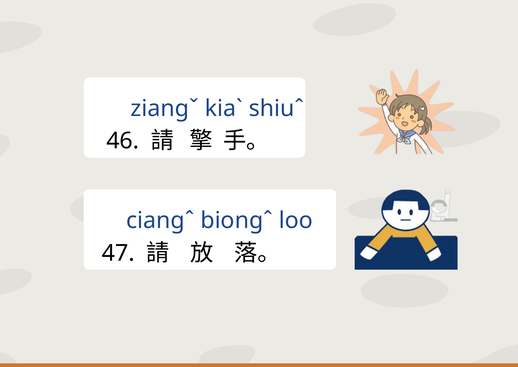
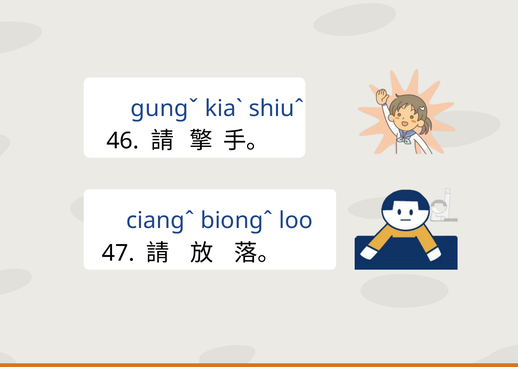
ziangˇ: ziangˇ -> gungˇ (165, 108)
